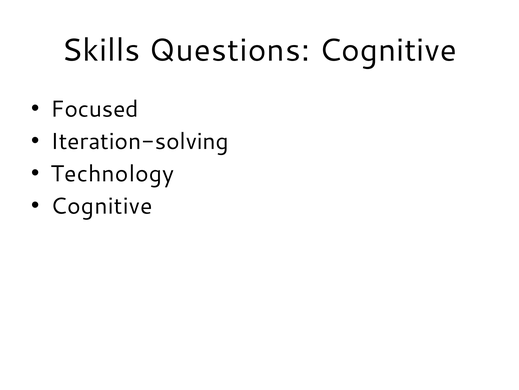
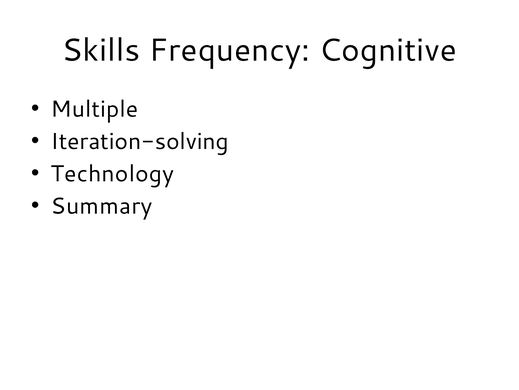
Questions: Questions -> Frequency (230, 50)
Focused: Focused -> Multiple (94, 109)
Cognitive: Cognitive -> Summary (102, 206)
